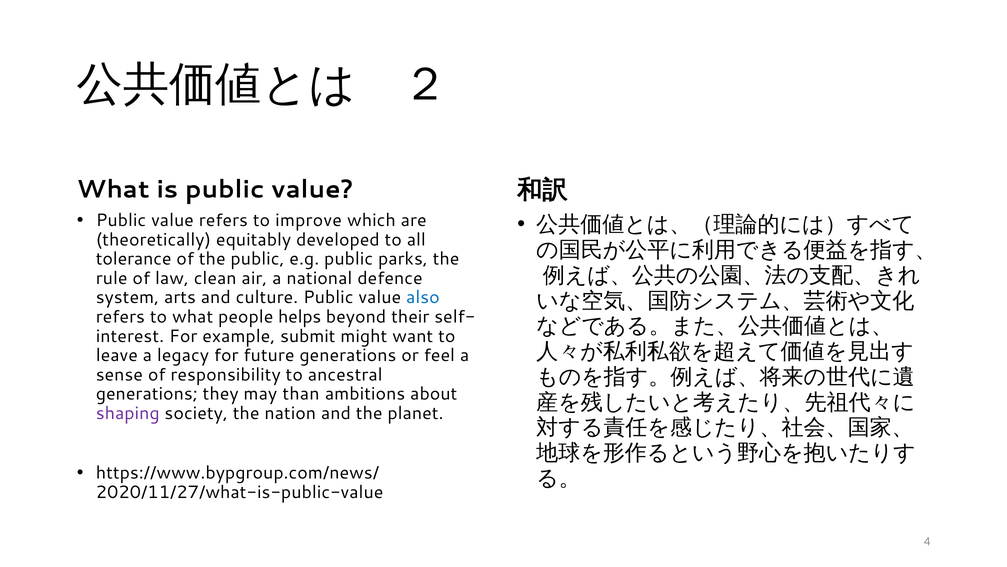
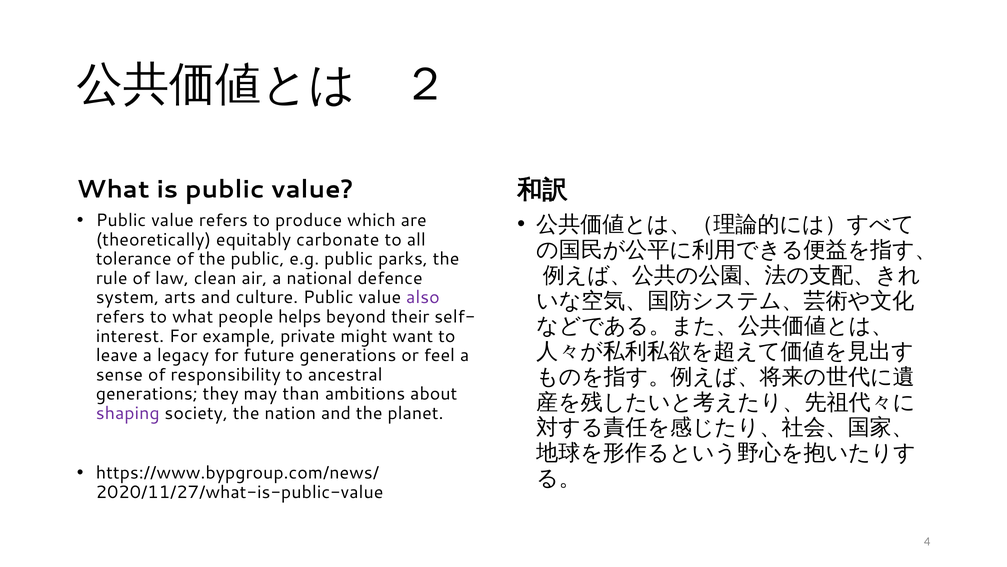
improve: improve -> produce (309, 220)
developed: developed -> carbonate (338, 239)
also colour: blue -> purple (423, 297)
submit: submit -> private (308, 336)
